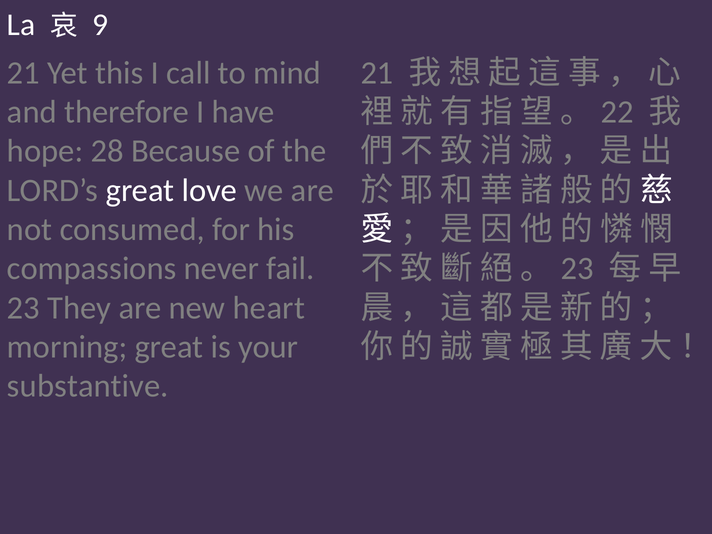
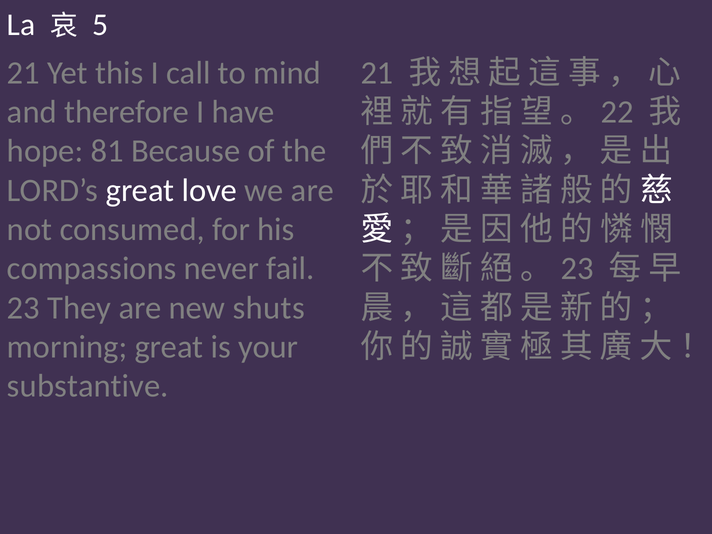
9: 9 -> 5 (100, 25)
28: 28 -> 81 (107, 151)
heart: heart -> shuts (269, 308)
